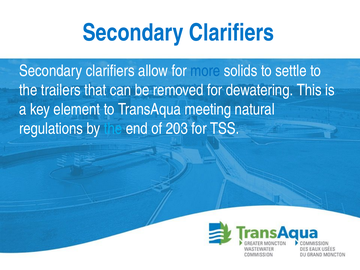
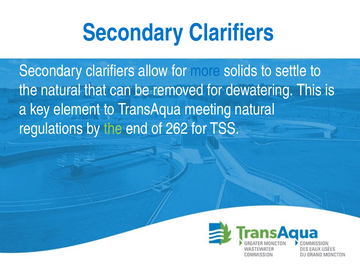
the trailers: trailers -> natural (61, 90)
the colour: light blue -> light green (113, 129)
203: 203 -> 262 (177, 129)
